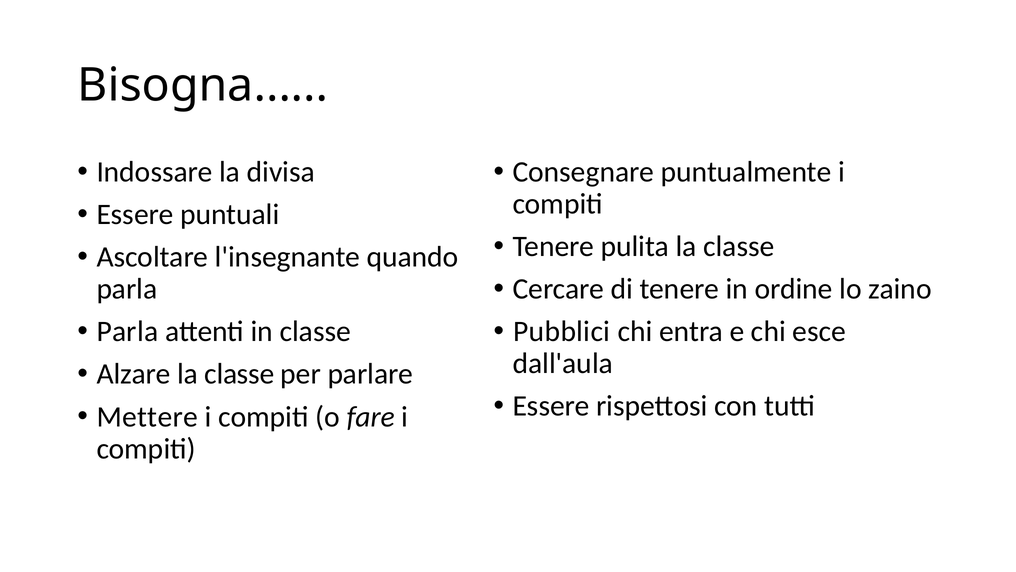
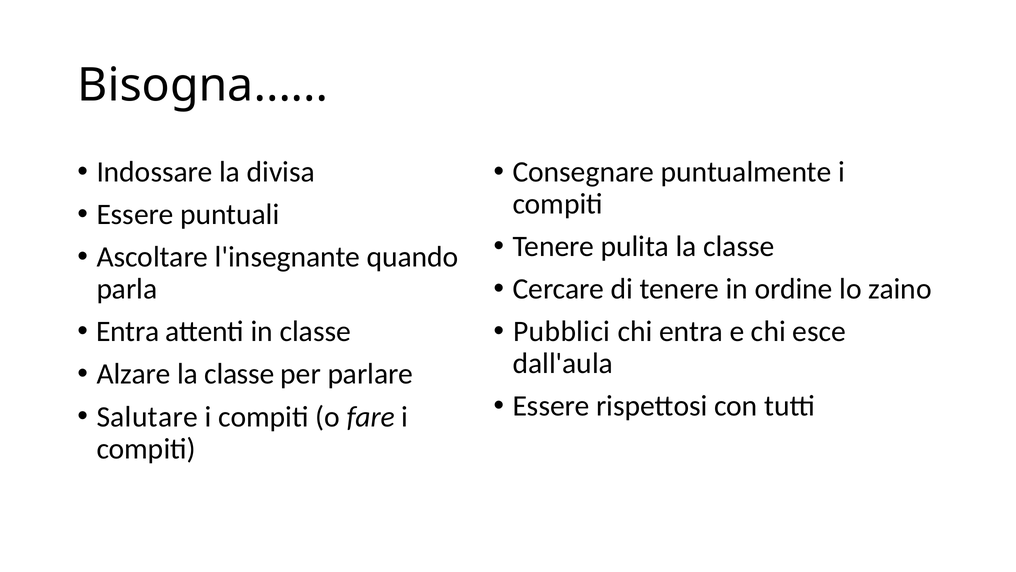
Parla: Parla -> Entra (128, 331)
Mettere: Mettere -> Salutare (147, 416)
